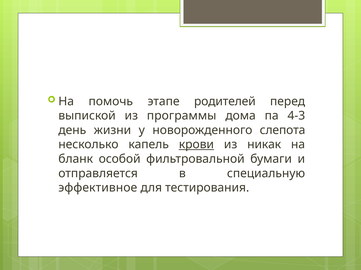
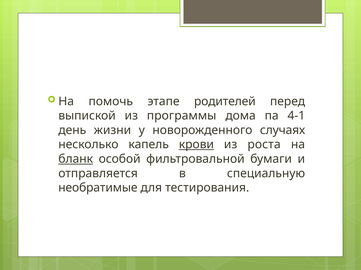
4-3: 4-3 -> 4-1 (296, 116)
слепота: слепота -> случаях (283, 130)
никак: никак -> роста (264, 145)
бланк underline: none -> present (76, 159)
эффективное: эффективное -> необратимые (98, 188)
